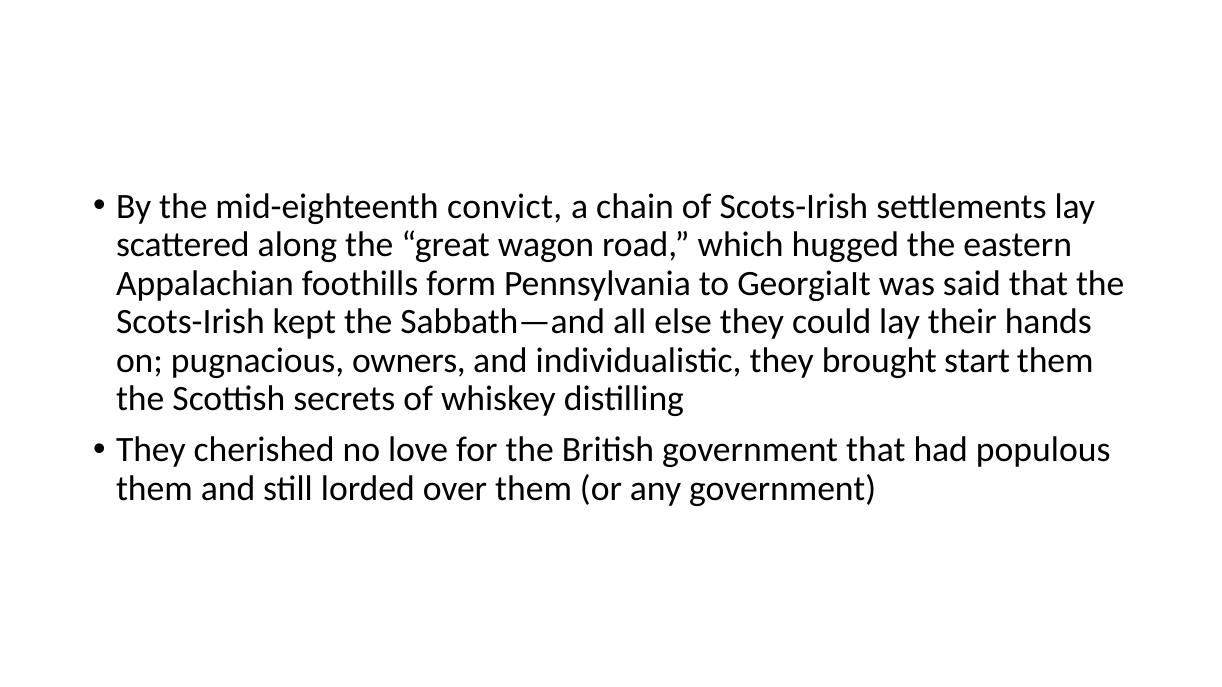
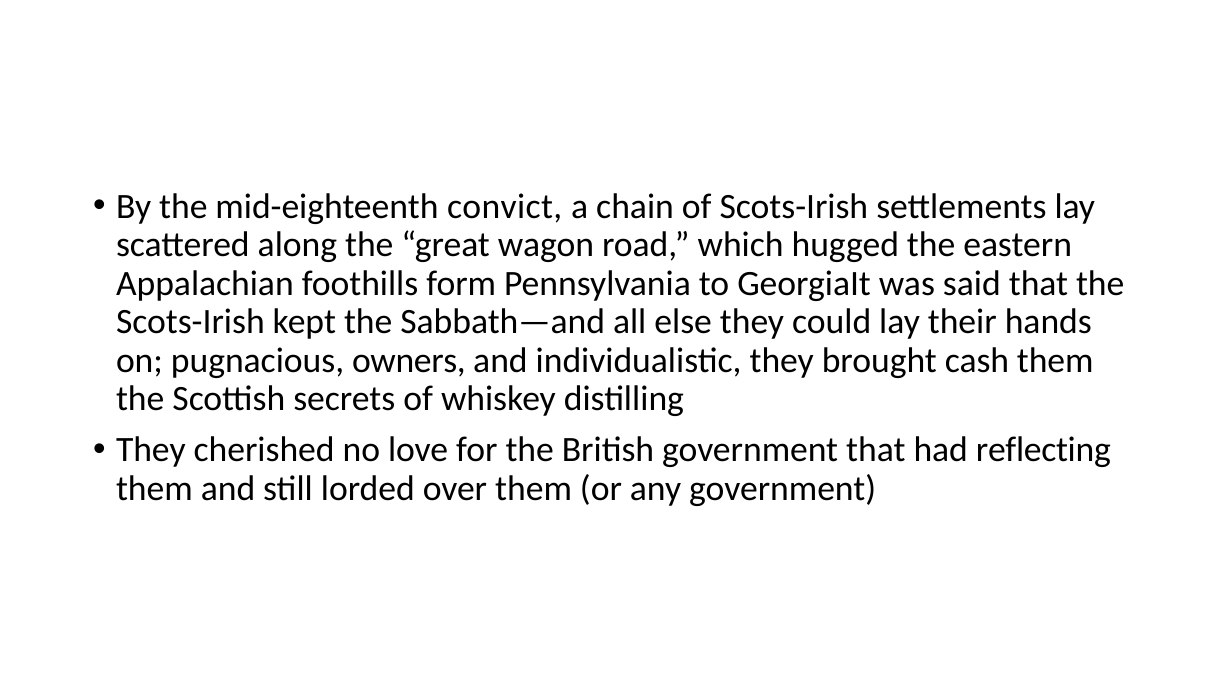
start: start -> cash (977, 361)
populous: populous -> reflecting (1043, 450)
